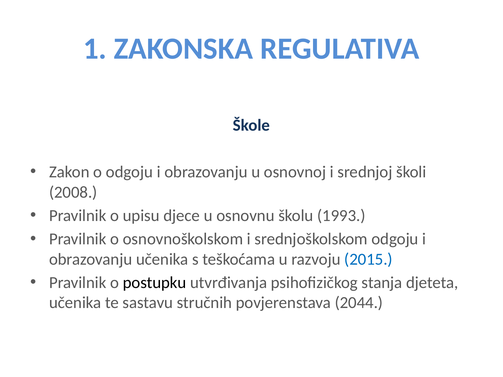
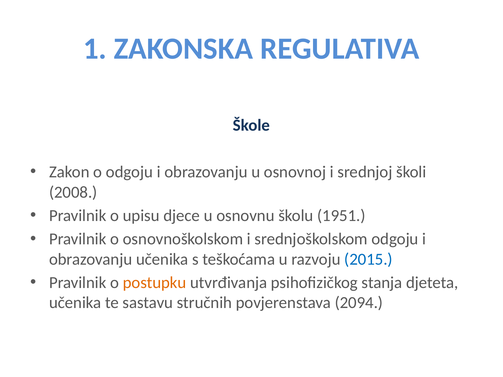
1993: 1993 -> 1951 (341, 216)
postupku colour: black -> orange (155, 283)
2044: 2044 -> 2094 (359, 303)
